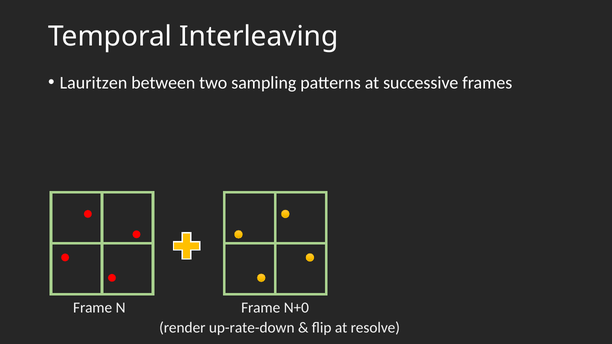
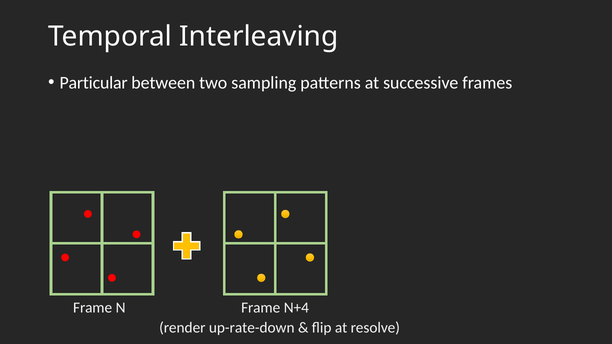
Lauritzen: Lauritzen -> Particular (94, 83)
N+0: N+0 -> N+4 (296, 308)
